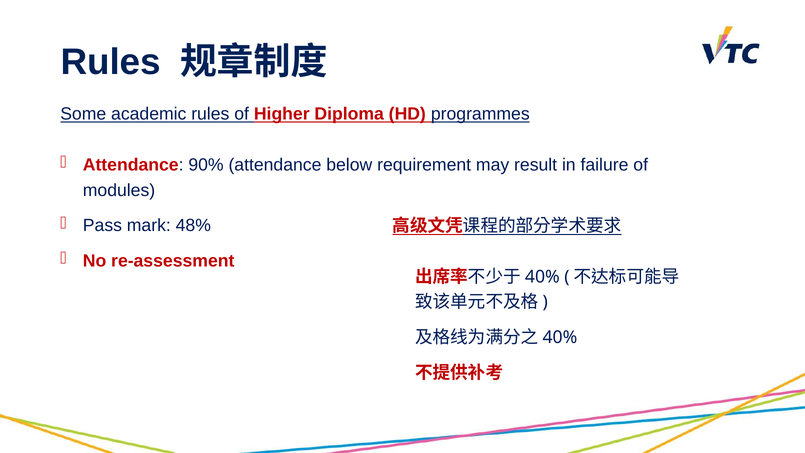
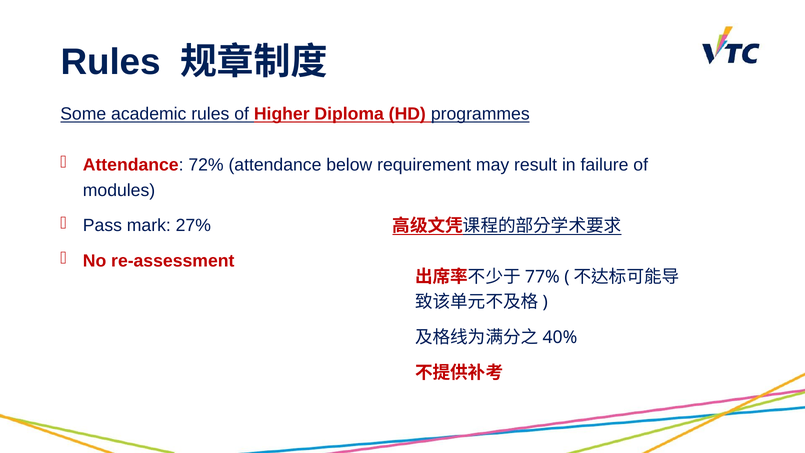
90%: 90% -> 72% (206, 165)
48%: 48% -> 27% (193, 226)
40%: 40% -> 77% (542, 277)
